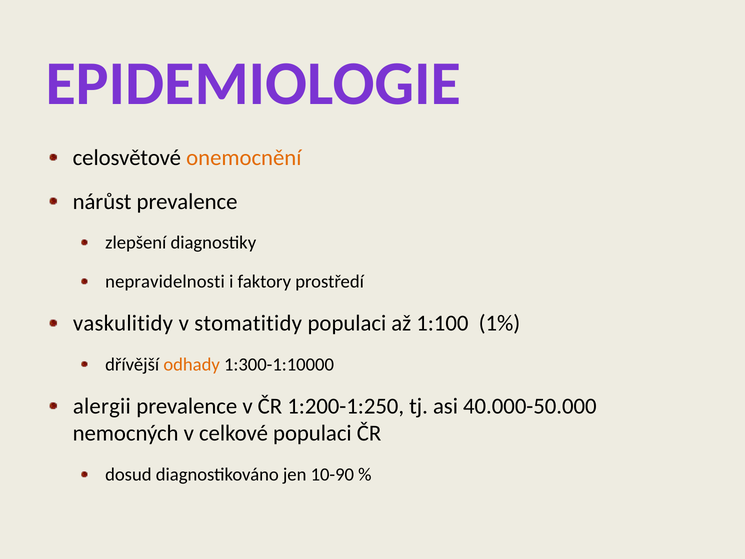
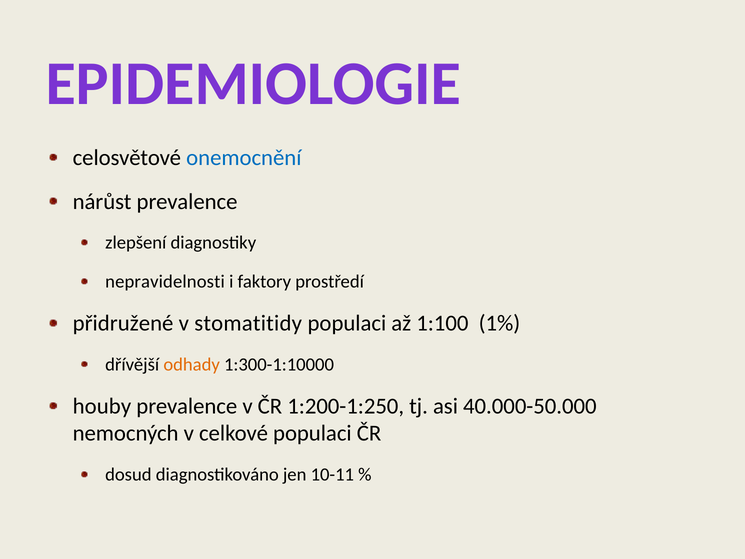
onemocnění colour: orange -> blue (244, 158)
vaskulitidy: vaskulitidy -> přidružené (123, 323)
alergii: alergii -> houby (102, 406)
10-90: 10-90 -> 10-11 (332, 474)
